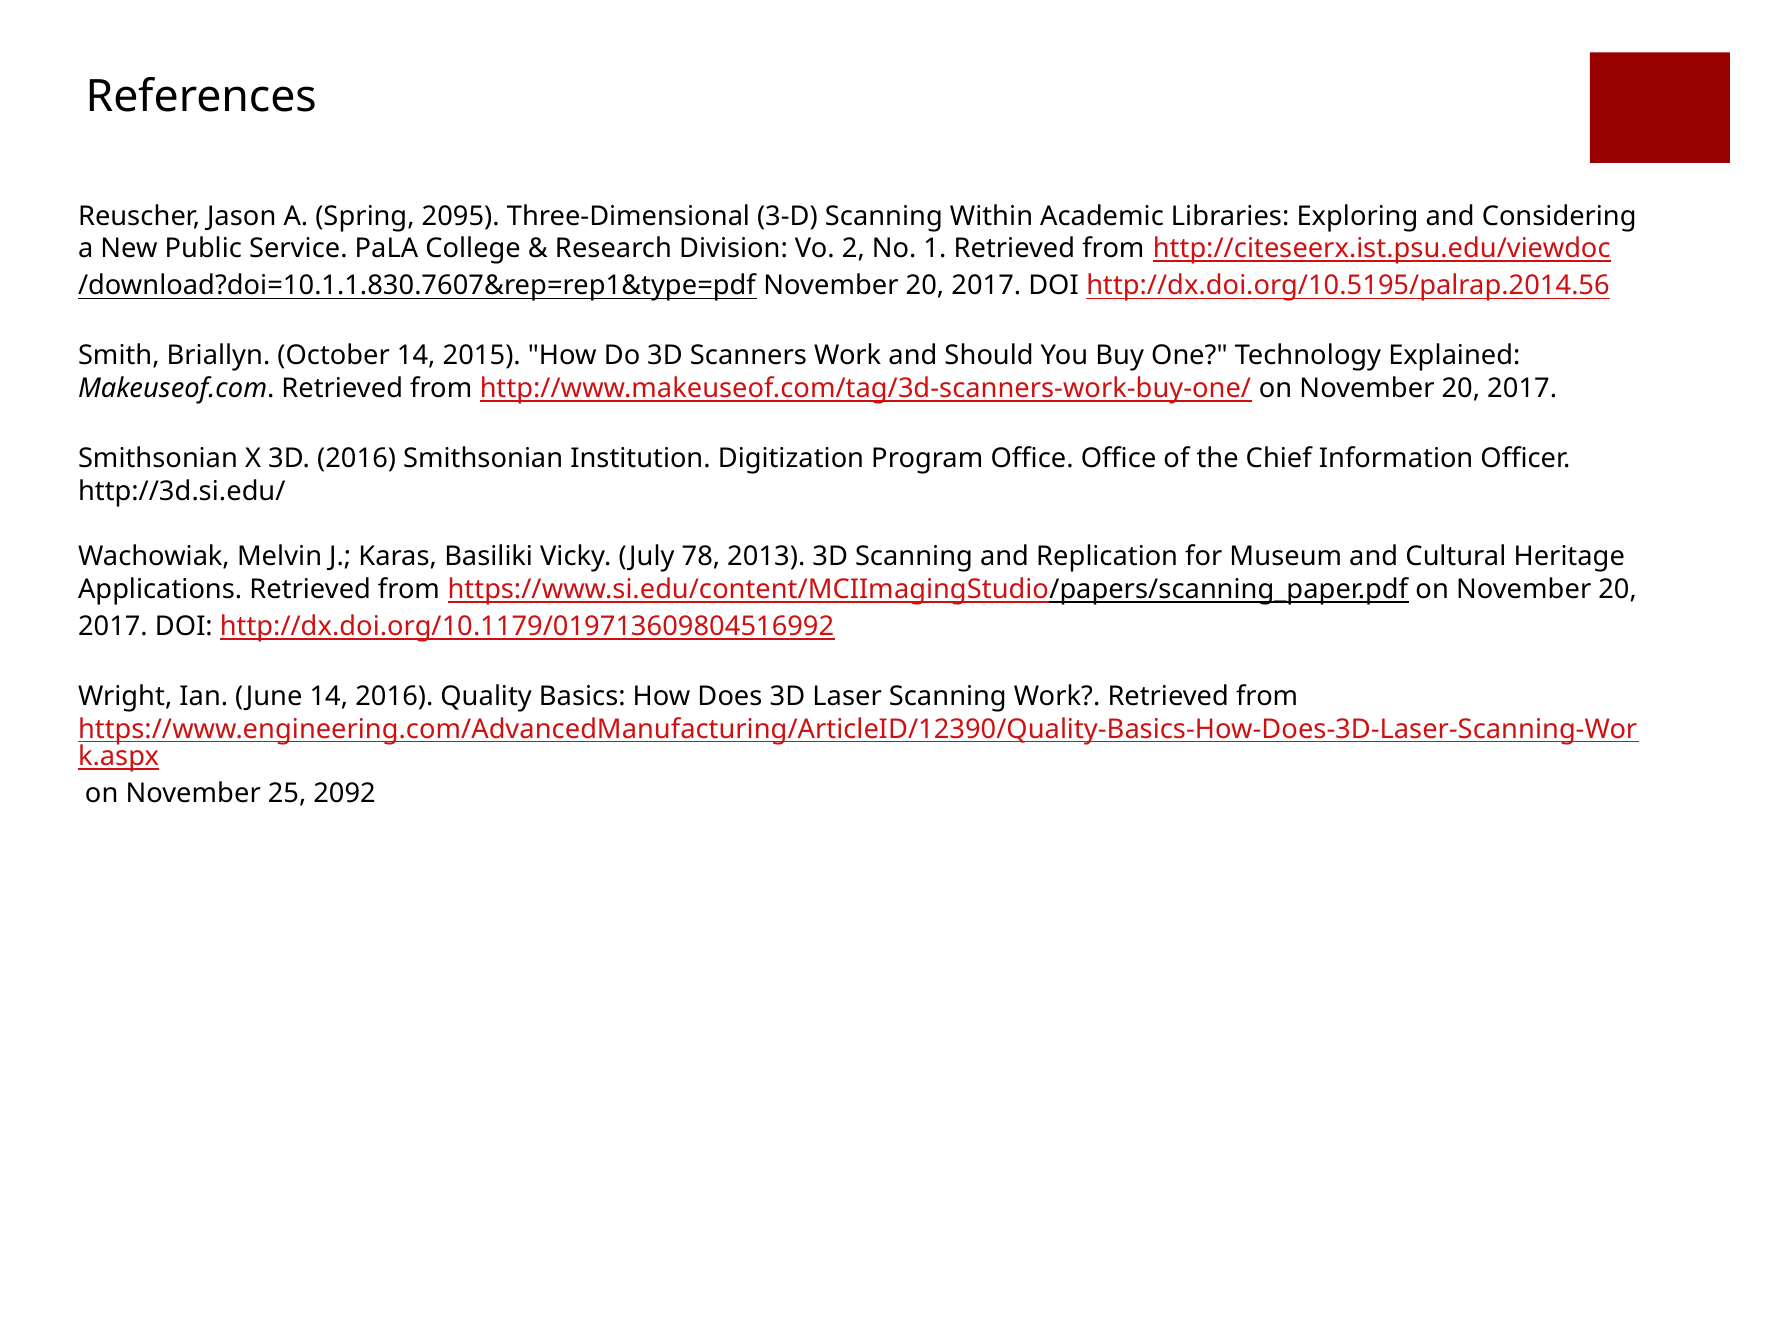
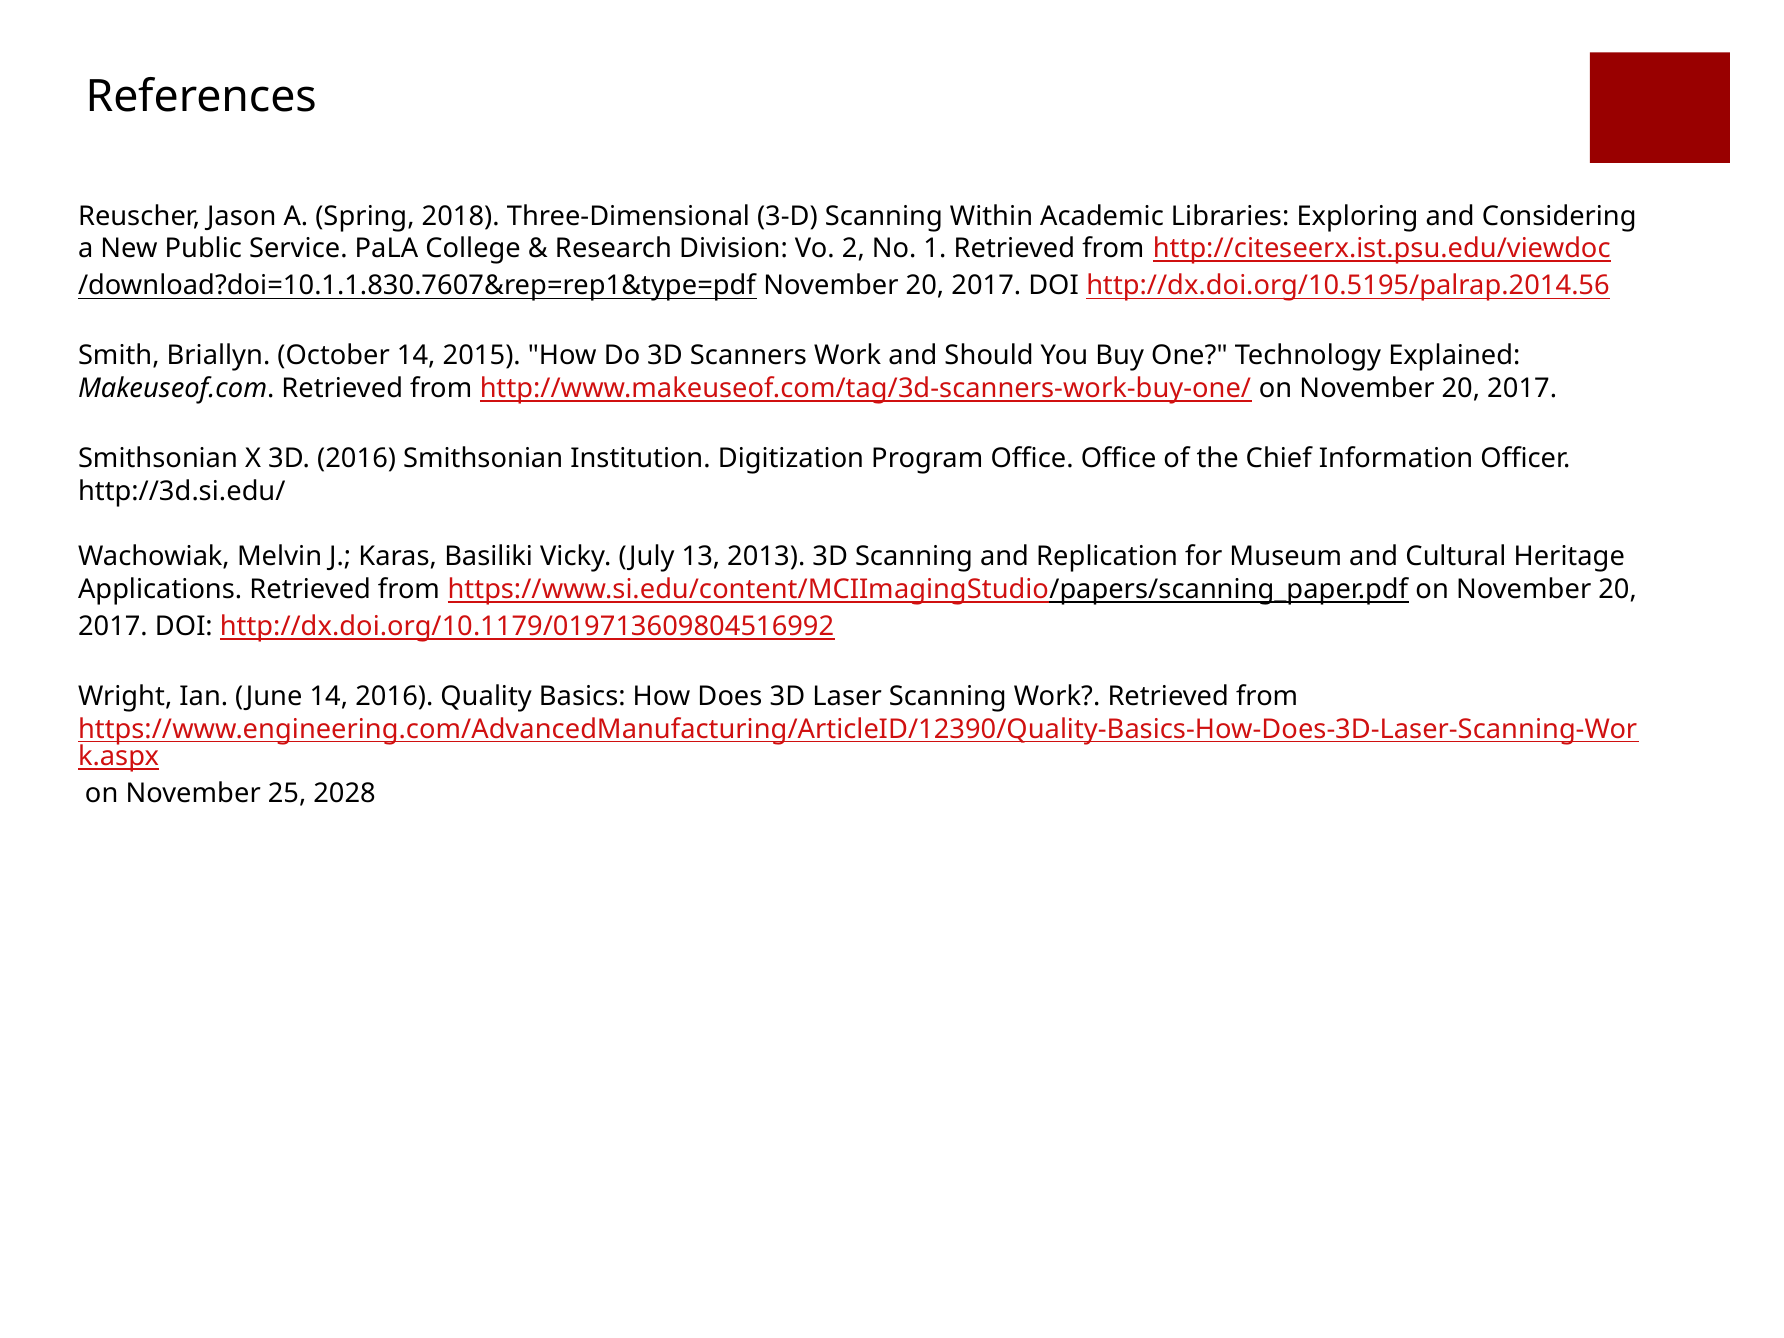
2095: 2095 -> 2018 (461, 216)
78: 78 -> 13 (701, 557)
2092: 2092 -> 2028 (345, 794)
